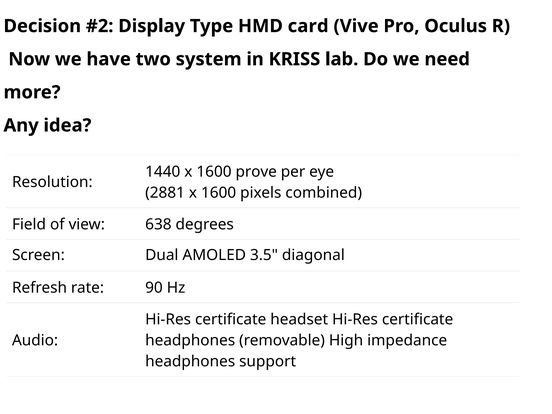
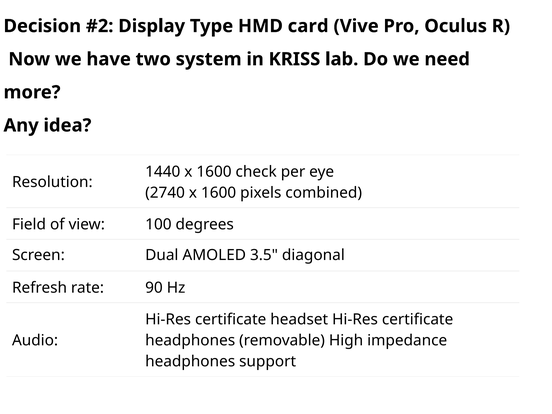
prove: prove -> check (256, 172)
2881: 2881 -> 2740 (165, 193)
638: 638 -> 100 (158, 224)
